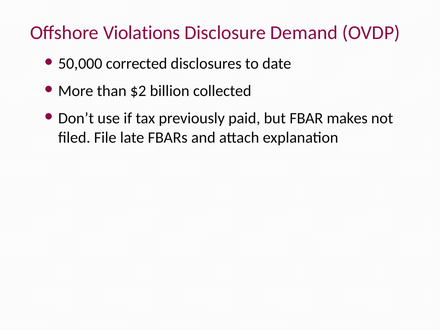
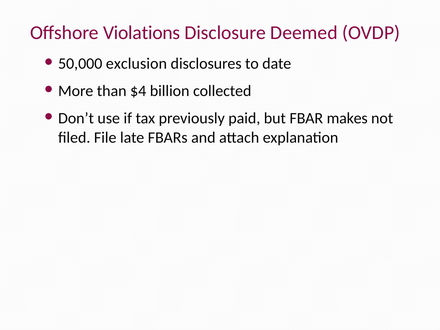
Demand: Demand -> Deemed (304, 33)
corrected: corrected -> exclusion (136, 63)
$2: $2 -> $4 (138, 91)
